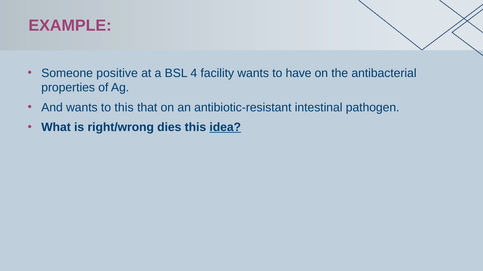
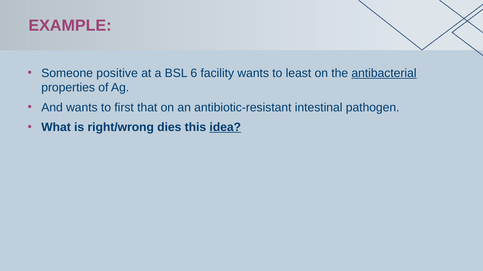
4: 4 -> 6 (194, 73)
have: have -> least (298, 73)
antibacterial underline: none -> present (384, 73)
to this: this -> first (124, 108)
